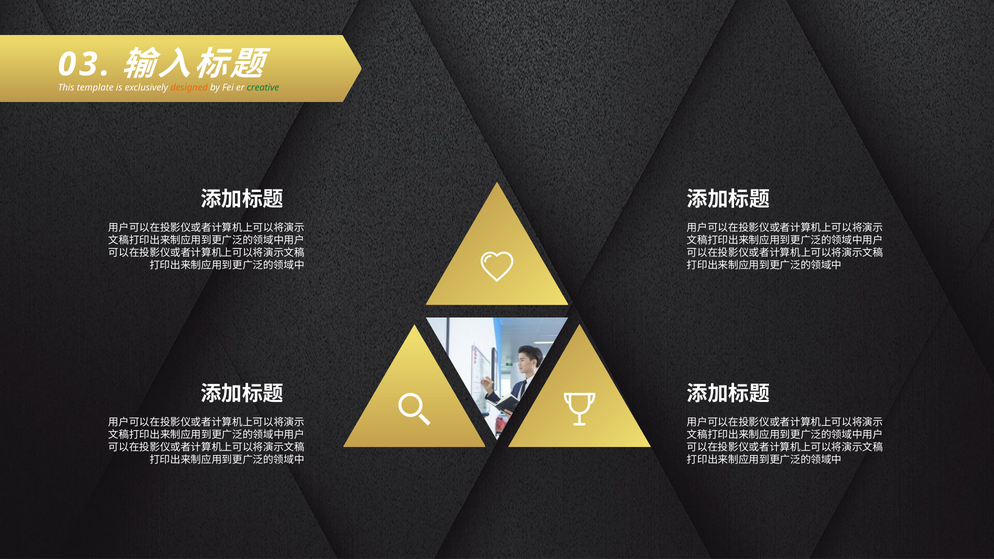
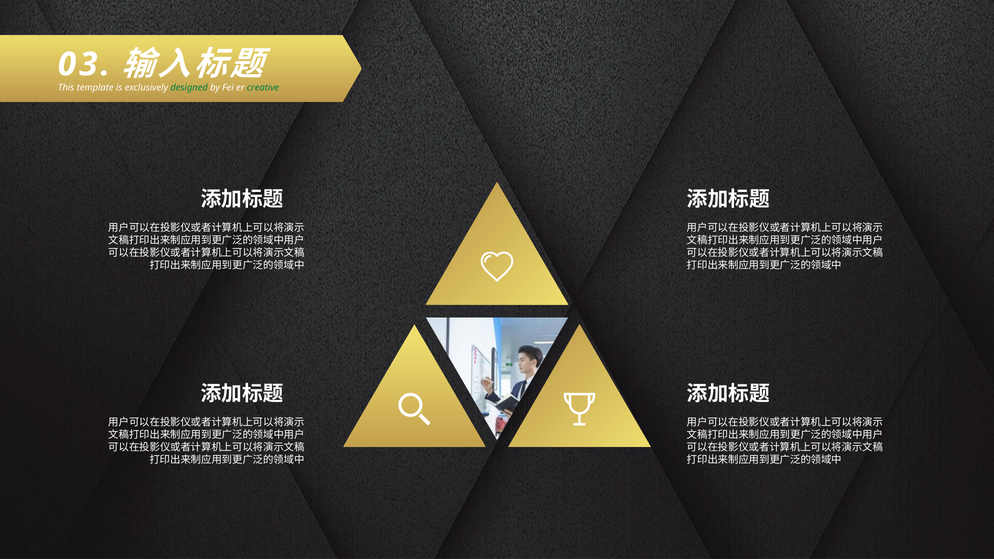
designed colour: orange -> green (189, 88)
